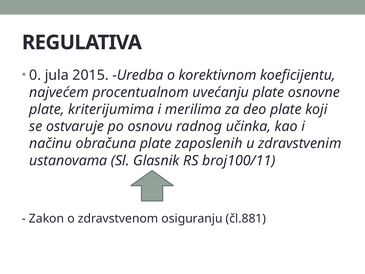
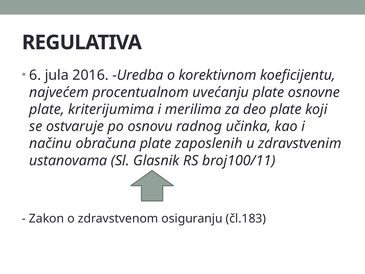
0: 0 -> 6 (35, 75)
2015: 2015 -> 2016 (91, 75)
čl.881: čl.881 -> čl.183 (246, 218)
